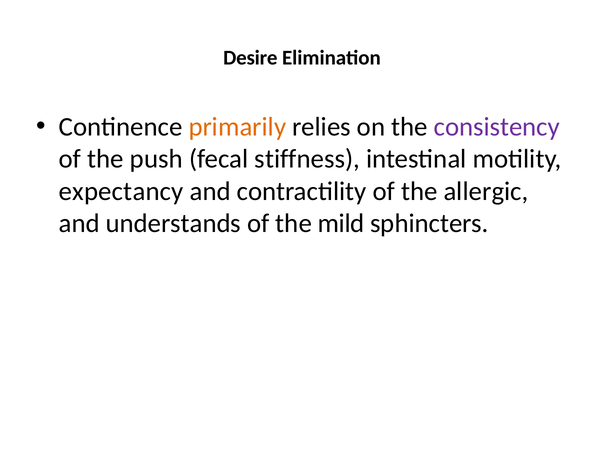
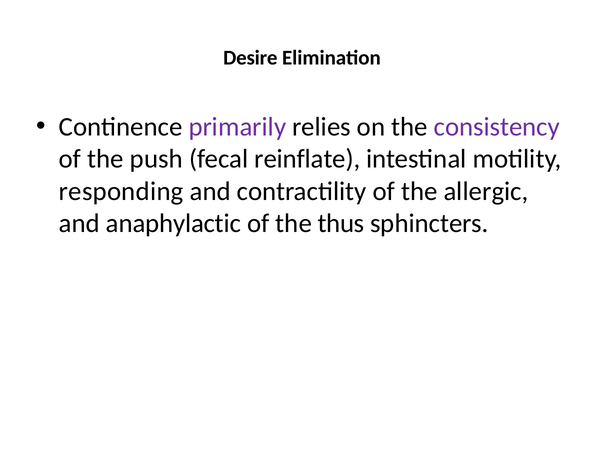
primarily colour: orange -> purple (237, 127)
stiffness: stiffness -> reinflate (307, 159)
expectancy: expectancy -> responding (121, 191)
understands: understands -> anaphylactic (174, 223)
mild: mild -> thus (341, 223)
